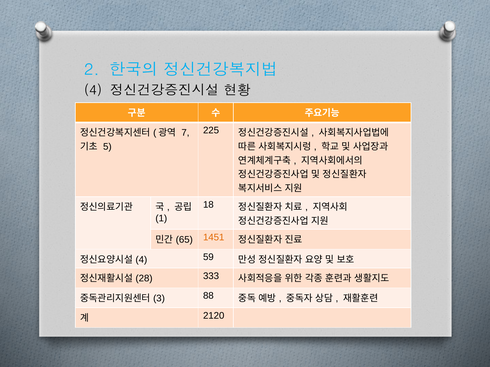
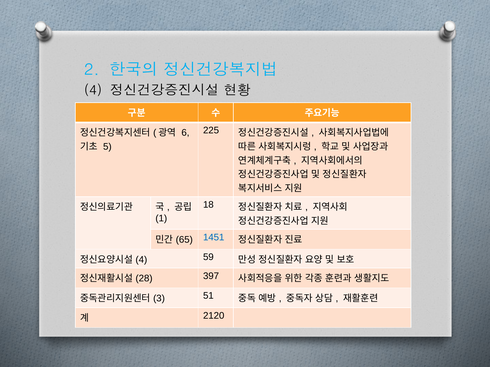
7: 7 -> 6 (185, 133)
1451 colour: orange -> blue (214, 238)
333: 333 -> 397 (211, 276)
88: 88 -> 51 (208, 296)
